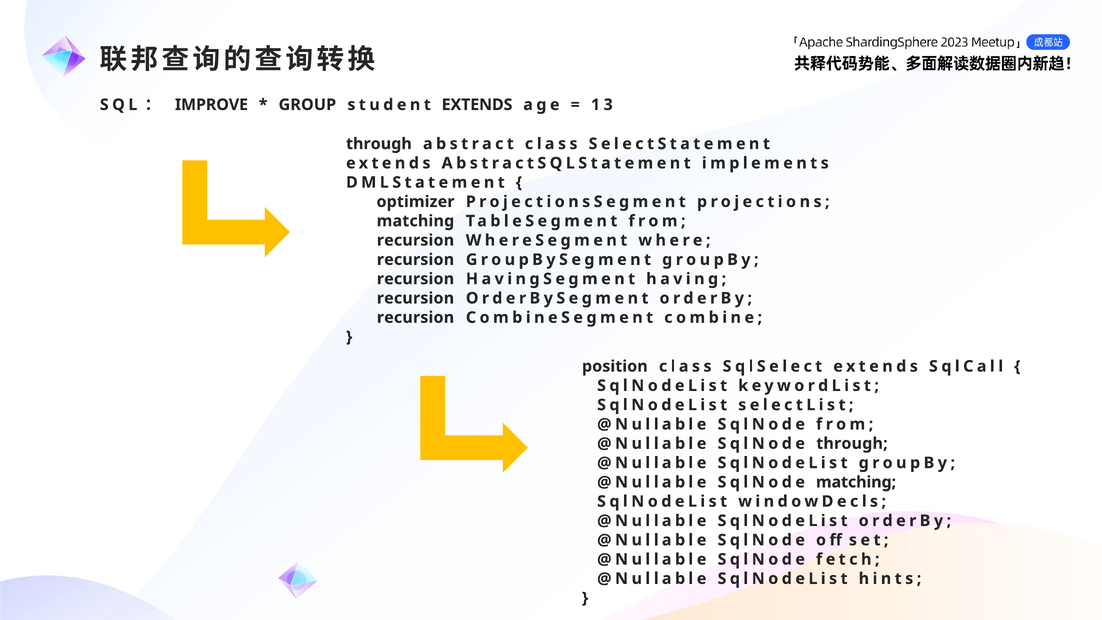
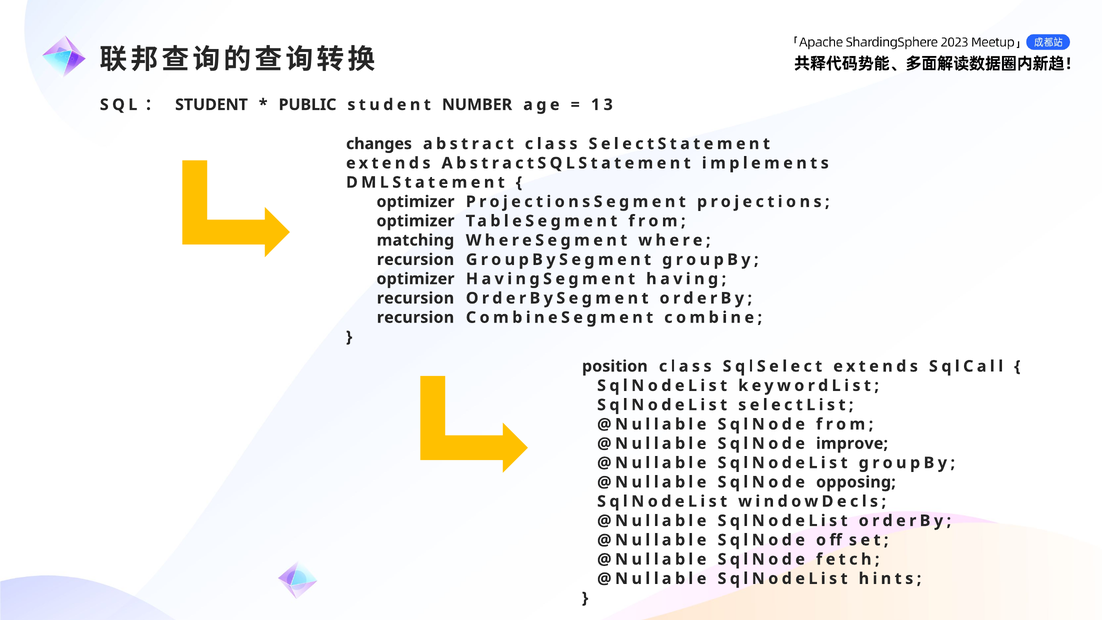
IMPROVE: IMPROVE -> STUDENT (211, 105)
GROUP: GROUP -> PUBLIC (307, 105)
student EXTENDS: EXTENDS -> NUMBER (477, 105)
through: through -> changes (379, 144)
matching: matching -> optimizer (415, 221)
recursion: recursion -> matching (415, 240)
recursion: recursion -> optimizer (415, 279)
SqlNode through: through -> improve (852, 443)
SqlNode matching: matching -> opposing (856, 482)
